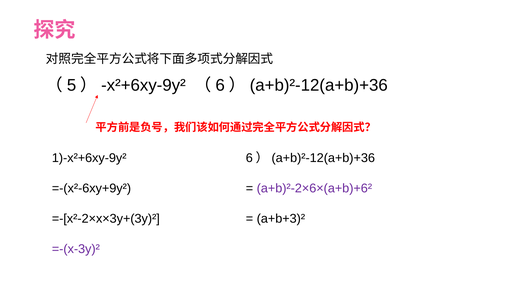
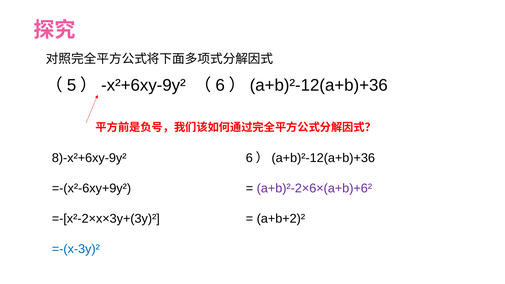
1)-x²+6xy-9y²: 1)-x²+6xy-9y² -> 8)-x²+6xy-9y² (89, 158)
a+b+3)²: a+b+3)² -> a+b+2)² (281, 219)
=-(x-3y)² colour: purple -> blue (76, 249)
